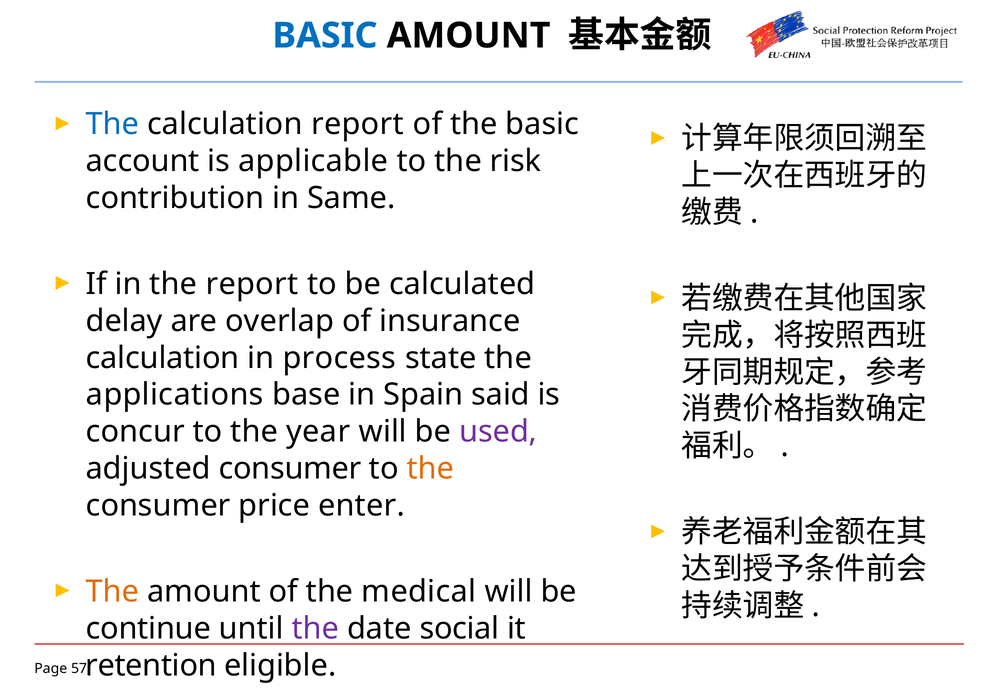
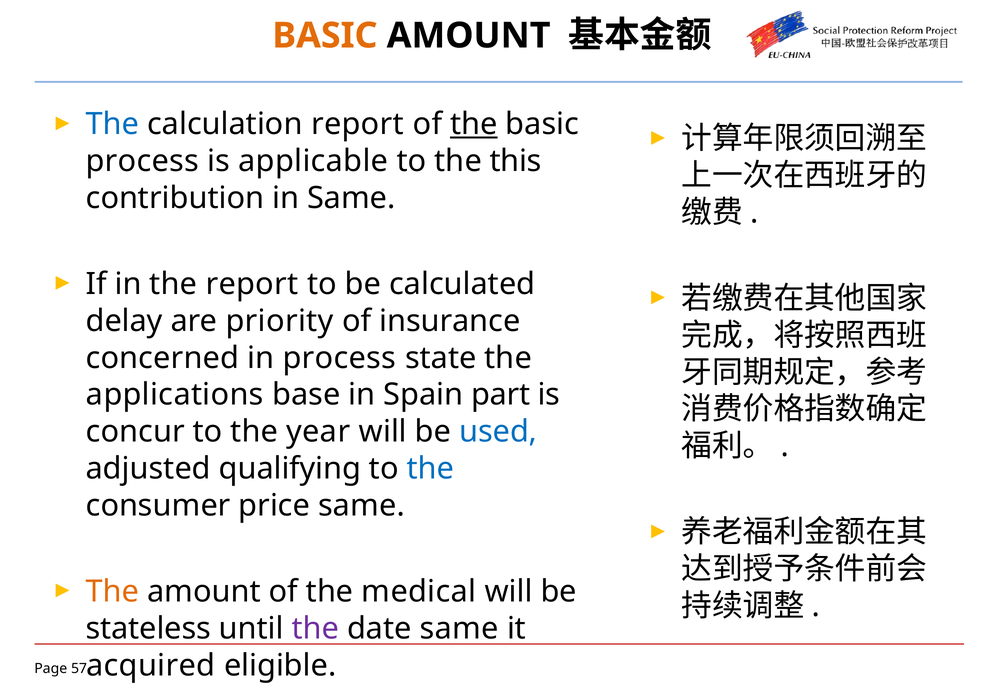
BASIC colour: blue -> orange (325, 36)
the underline: none -> present (474, 124)
account: account -> process (142, 161)
risk: risk -> this (515, 161)
overlap: overlap -> priority (280, 321)
calculation: calculation -> concerned (162, 358)
said: said -> part (501, 395)
used colour: purple -> blue (498, 432)
adjusted consumer: consumer -> qualifying (290, 468)
the colour: orange -> blue (430, 468)
price enter: enter -> same (362, 505)
continue: continue -> stateless (148, 628)
date social: social -> same (459, 628)
retention: retention -> acquired (151, 665)
